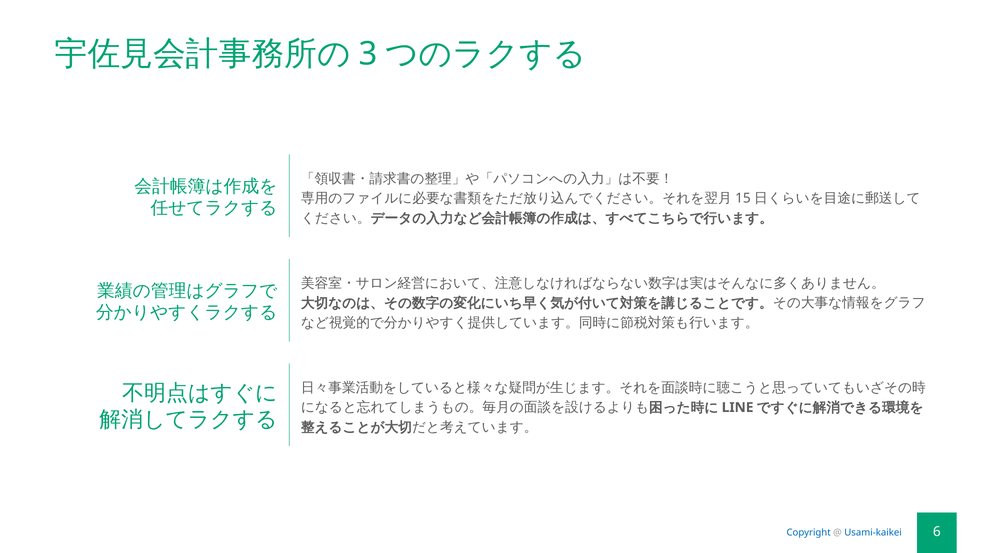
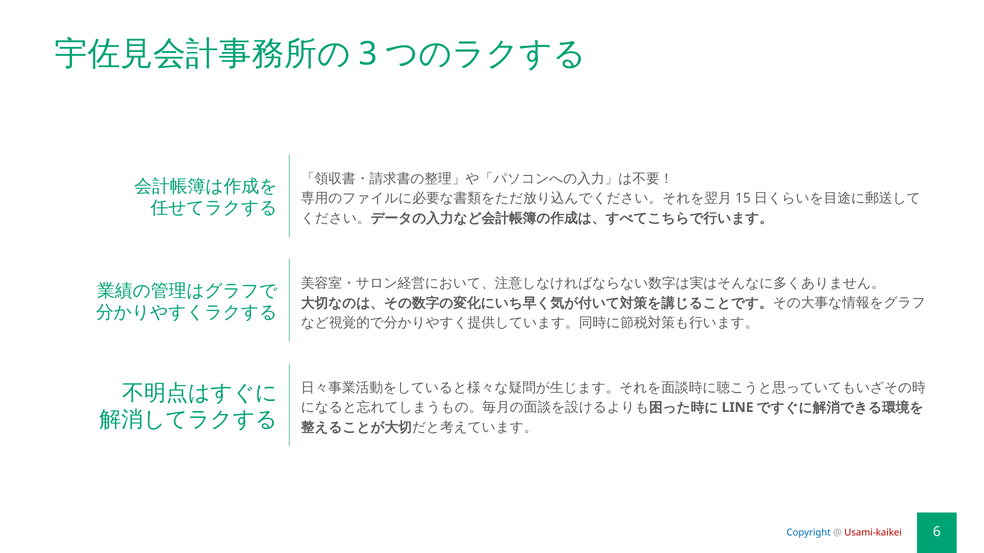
Usami-kaikei colour: blue -> red (873, 533)
